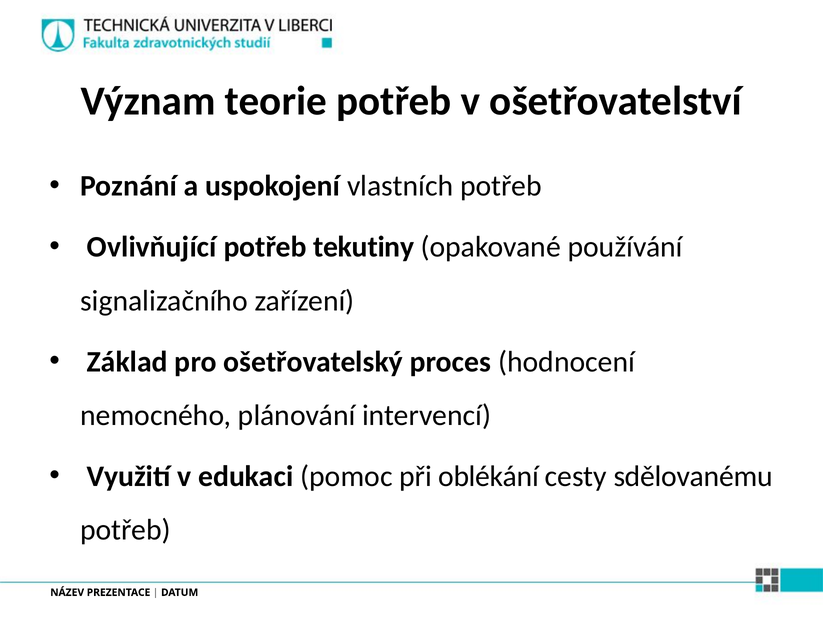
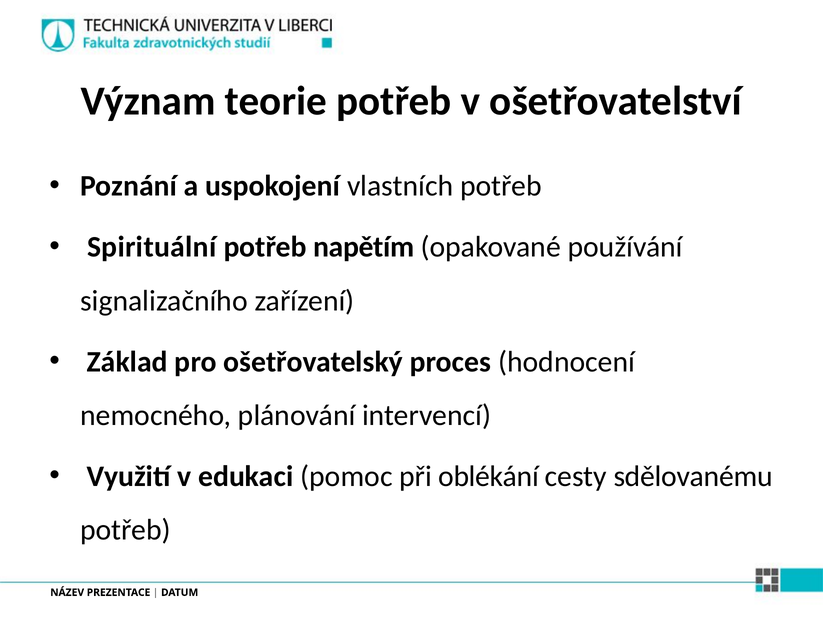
Ovlivňující: Ovlivňující -> Spirituální (152, 247)
tekutiny: tekutiny -> napětím (364, 247)
